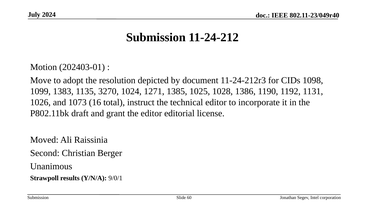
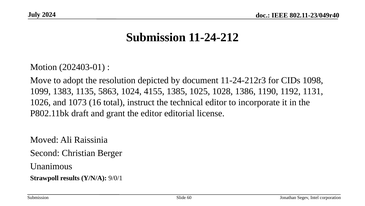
3270: 3270 -> 5863 (108, 91)
1271: 1271 -> 4155 (154, 91)
